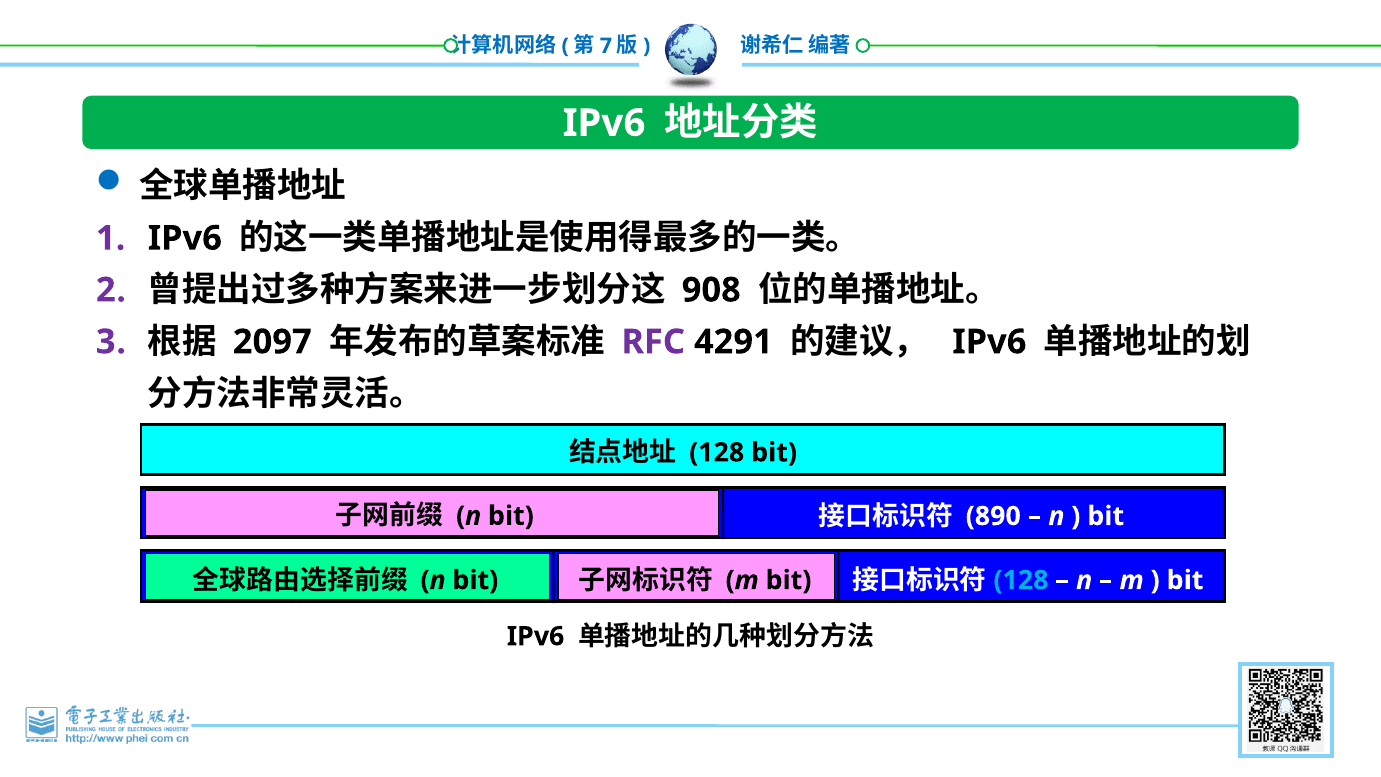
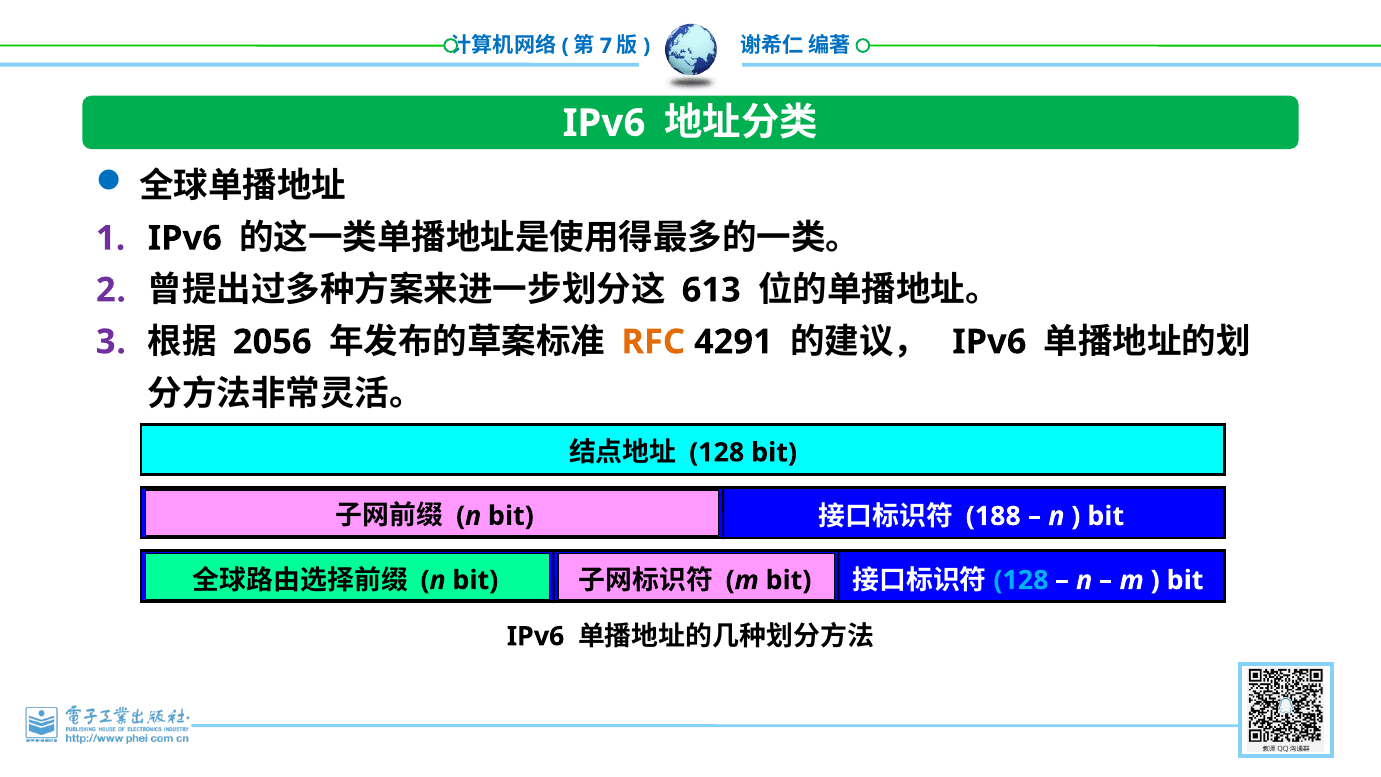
908: 908 -> 613 (711, 290)
2097: 2097 -> 2056 (272, 342)
RFC colour: purple -> orange (653, 342)
890: 890 -> 188 (993, 516)
